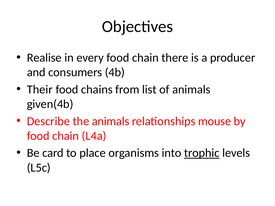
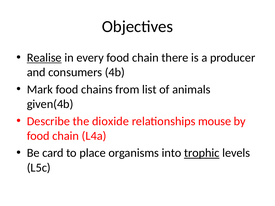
Realise underline: none -> present (44, 58)
Their: Their -> Mark (40, 90)
the animals: animals -> dioxide (111, 121)
